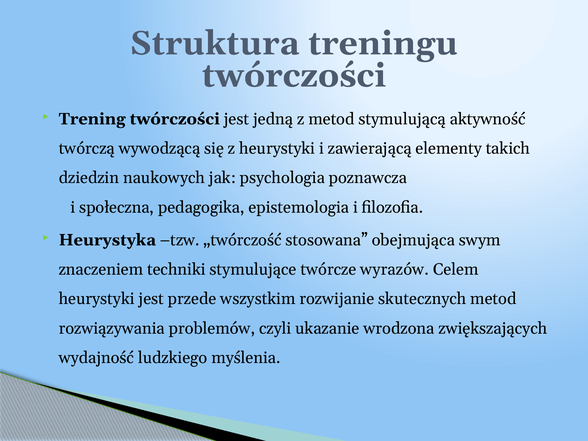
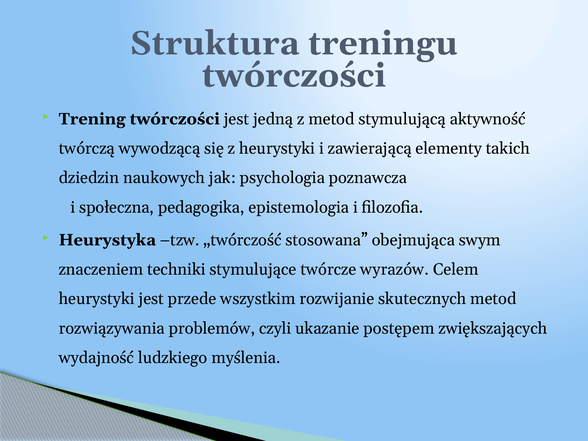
wrodzona: wrodzona -> postępem (399, 328)
